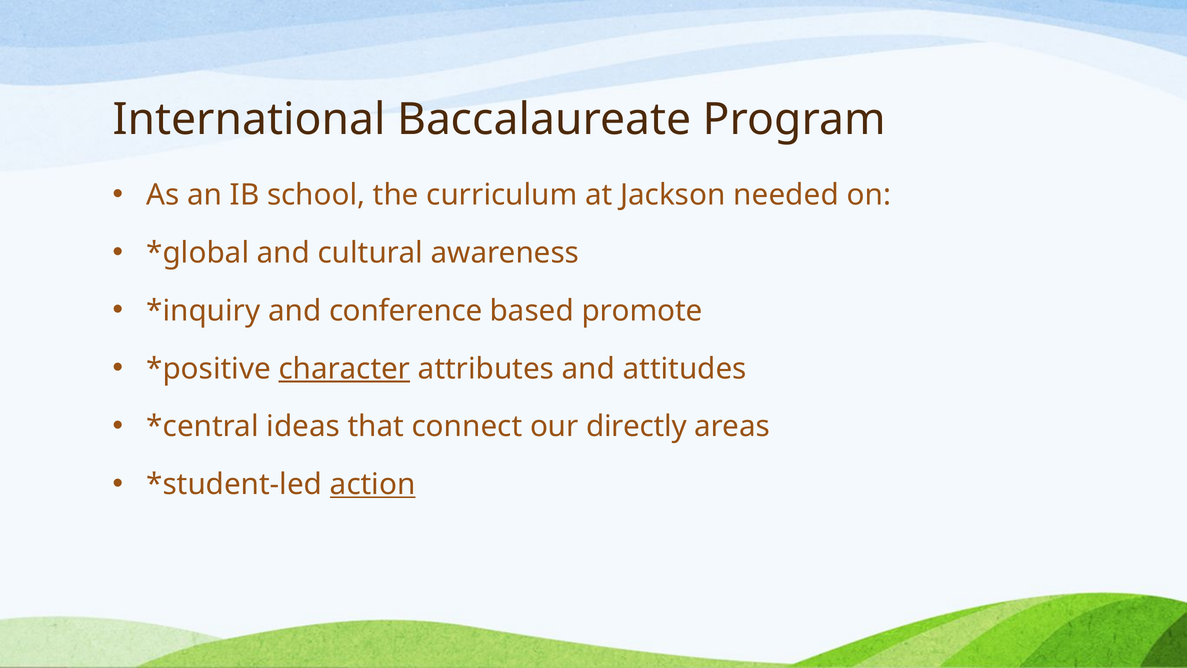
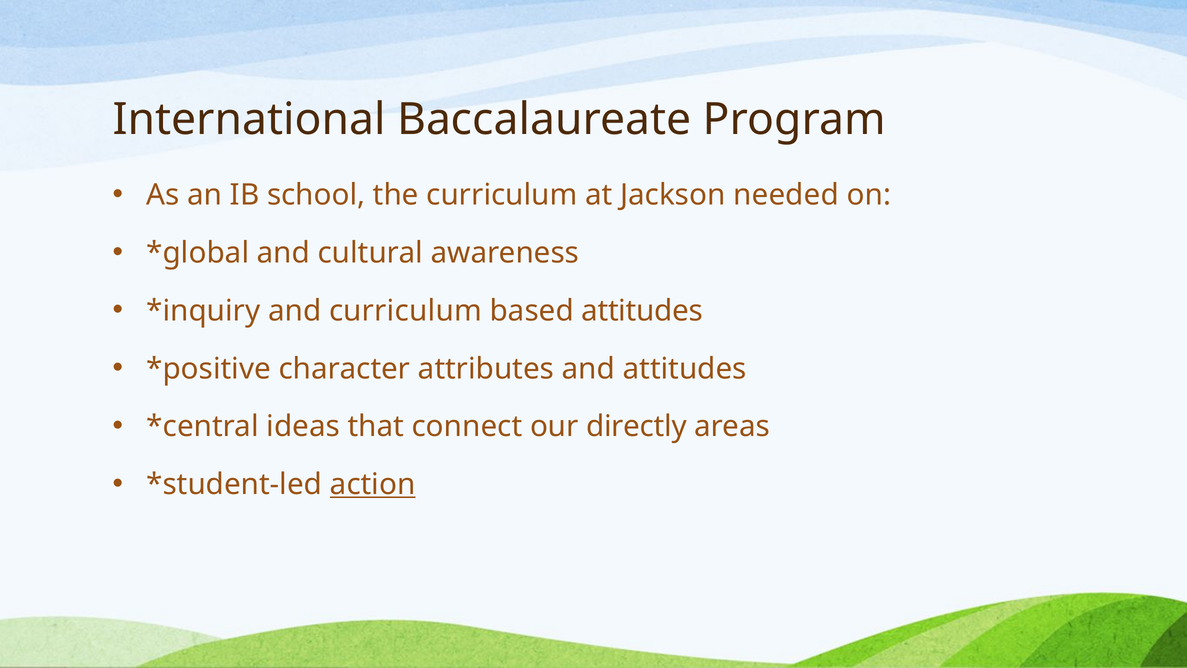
and conference: conference -> curriculum (405, 311)
based promote: promote -> attitudes (642, 311)
character underline: present -> none (344, 369)
